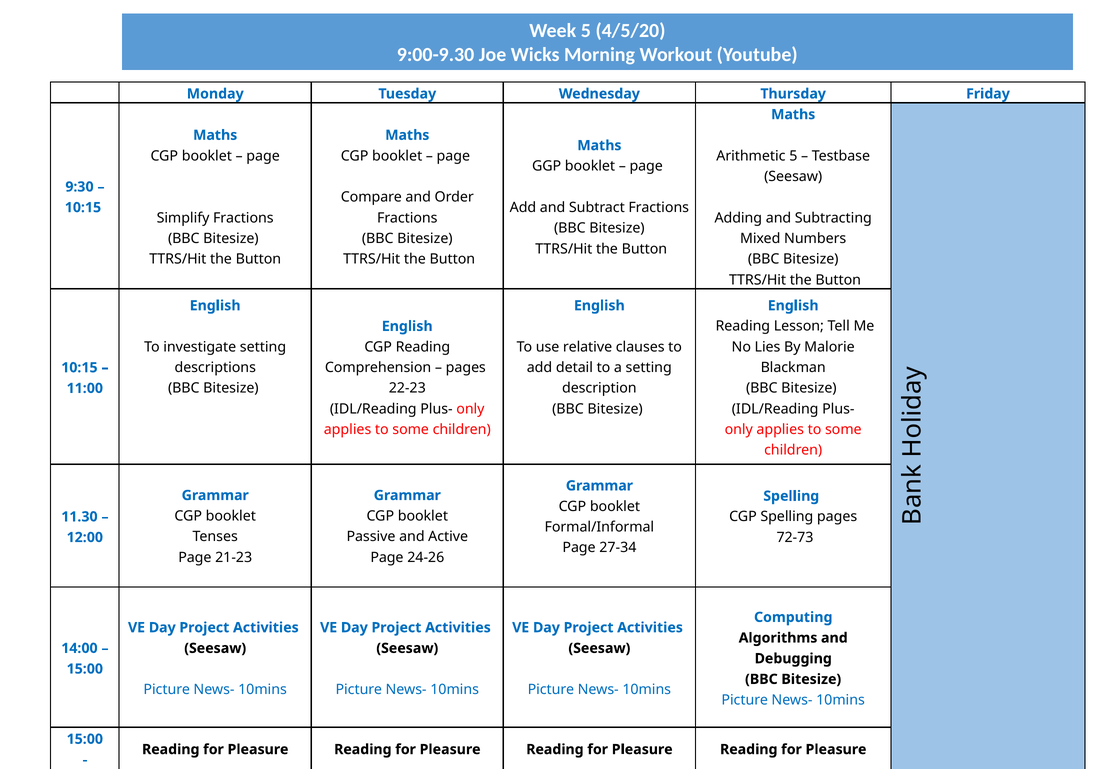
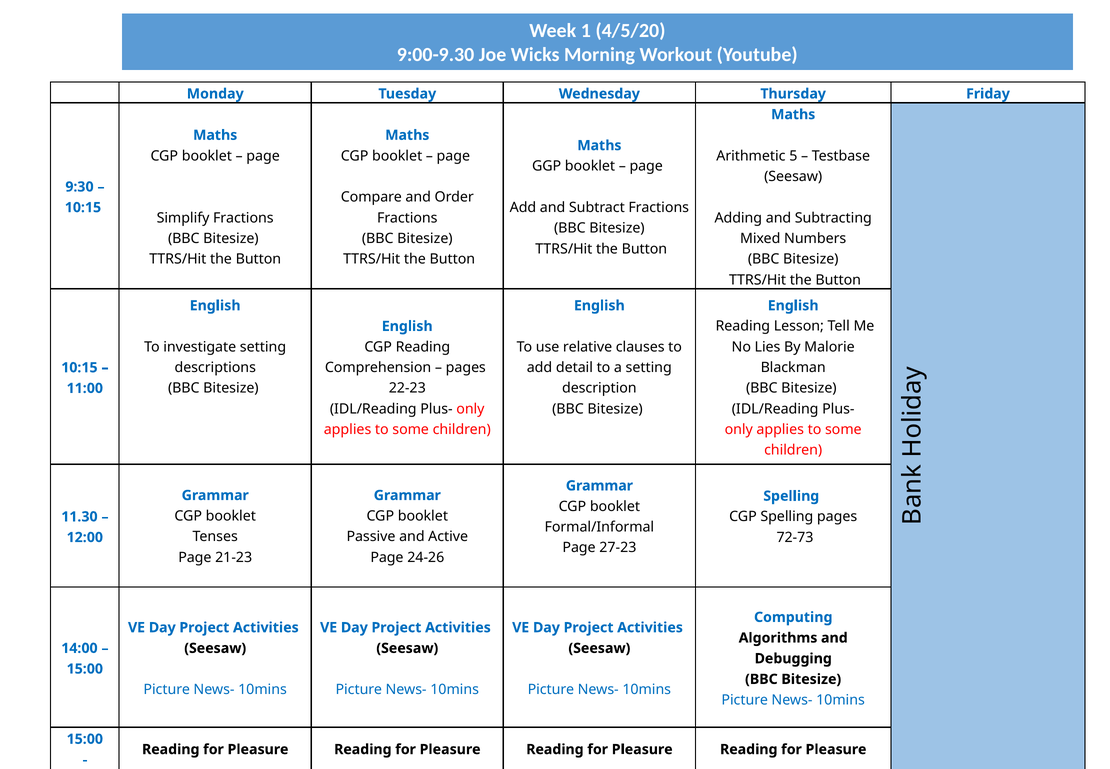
Week 5: 5 -> 1 (586, 30)
27-34: 27-34 -> 27-23 (618, 547)
